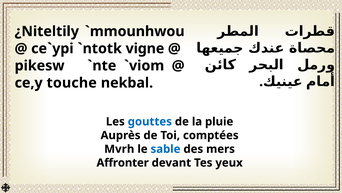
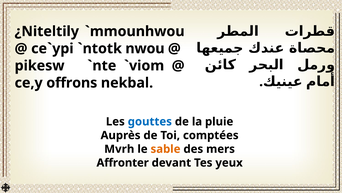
vigne: vigne -> nwou (145, 48)
touche: touche -> offrons (72, 83)
sable colour: blue -> orange (166, 149)
